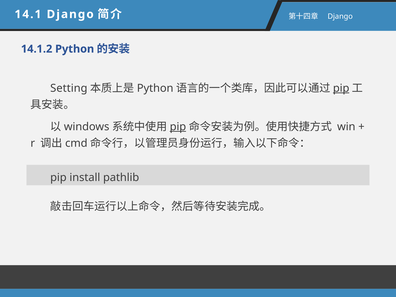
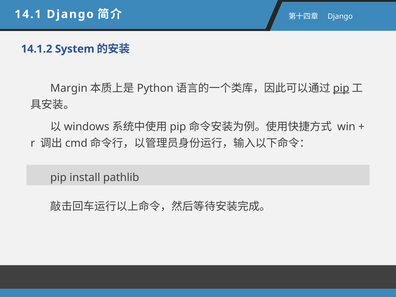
14.1.2 Python: Python -> System (75, 49)
Setting: Setting -> Margin (69, 88)
pip underline: present -> none (178, 127)
